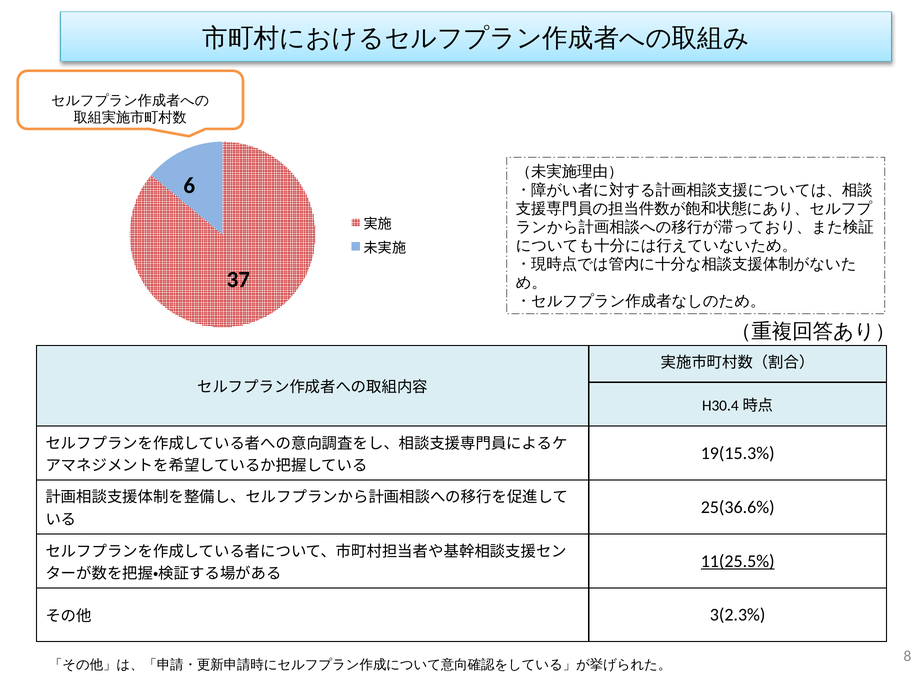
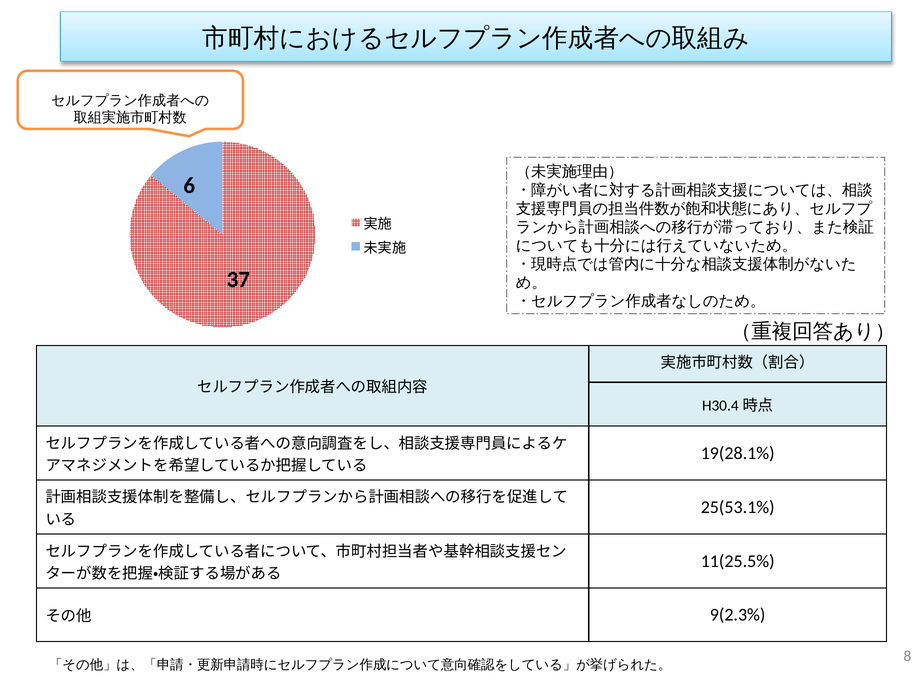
19(15.3%: 19(15.3% -> 19(28.1% (738, 453)
25(36.6%: 25(36.6% -> 25(53.1% (738, 507)
11(25.5% underline: present -> none (738, 561)
3(2.3%: 3(2.3% -> 9(2.3% (738, 615)
